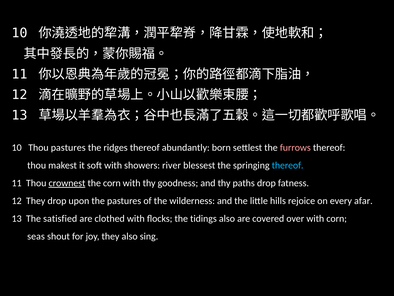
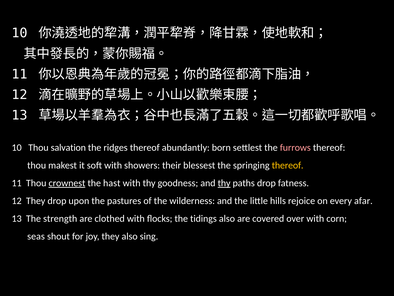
Thou pastures: pastures -> salvation (68, 147)
river: river -> their (172, 165)
thereof colour: light blue -> yellow (288, 165)
the corn: corn -> hast (112, 183)
thy underline: none -> present (224, 183)
satisfied: satisfied -> strength (60, 218)
